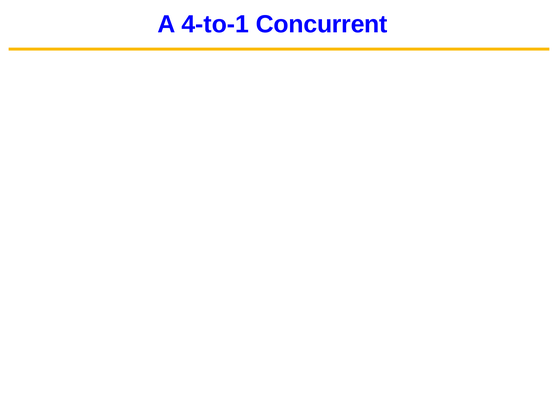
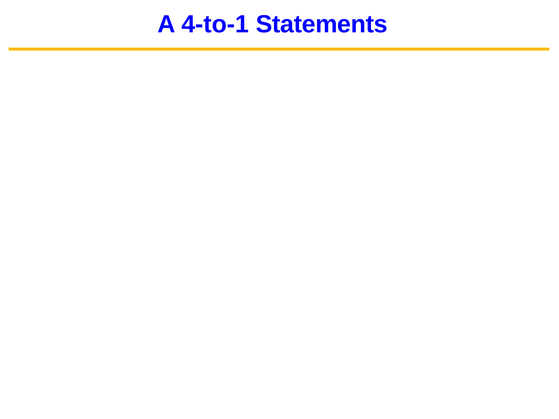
Concurrent: Concurrent -> Statements (322, 24)
